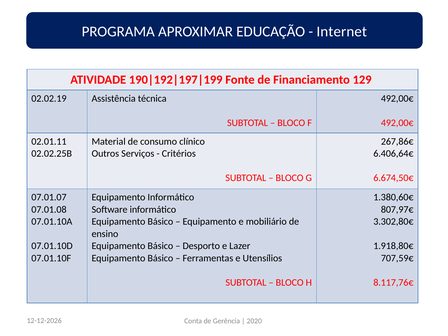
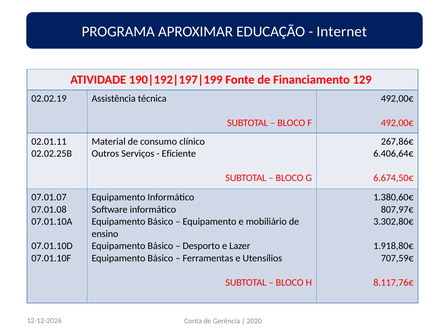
Critérios: Critérios -> Eficiente (179, 154)
